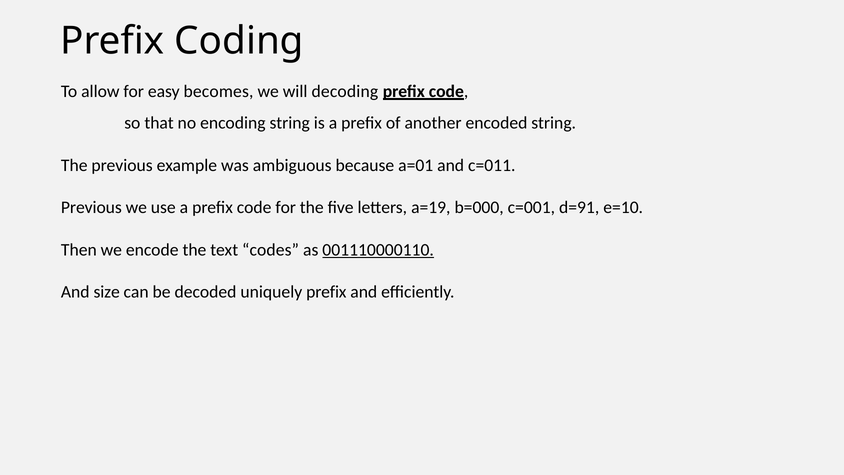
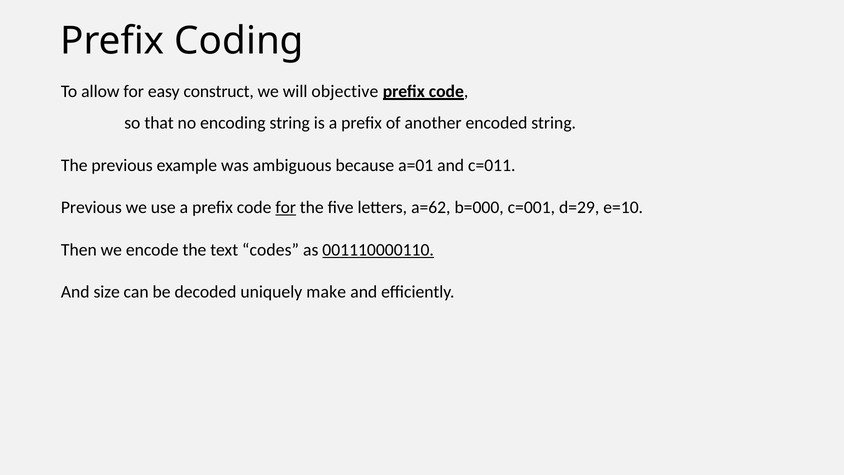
becomes: becomes -> construct (219, 91)
decoding: decoding -> objective (345, 91)
for underline: none -> present (286, 207)
a=19: a=19 -> a=62 (431, 207)
d=91: d=91 -> d=29 (579, 207)
uniquely prefix: prefix -> make (326, 292)
